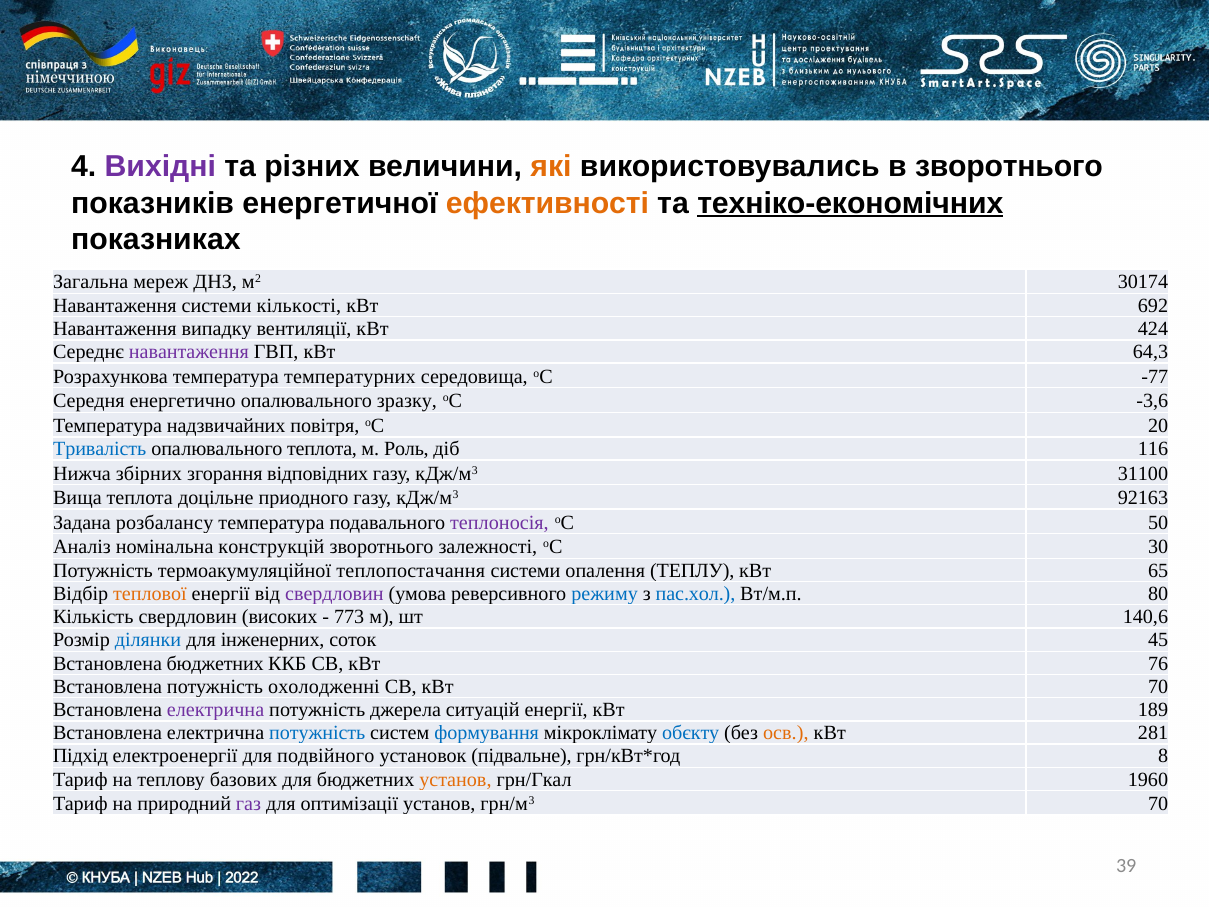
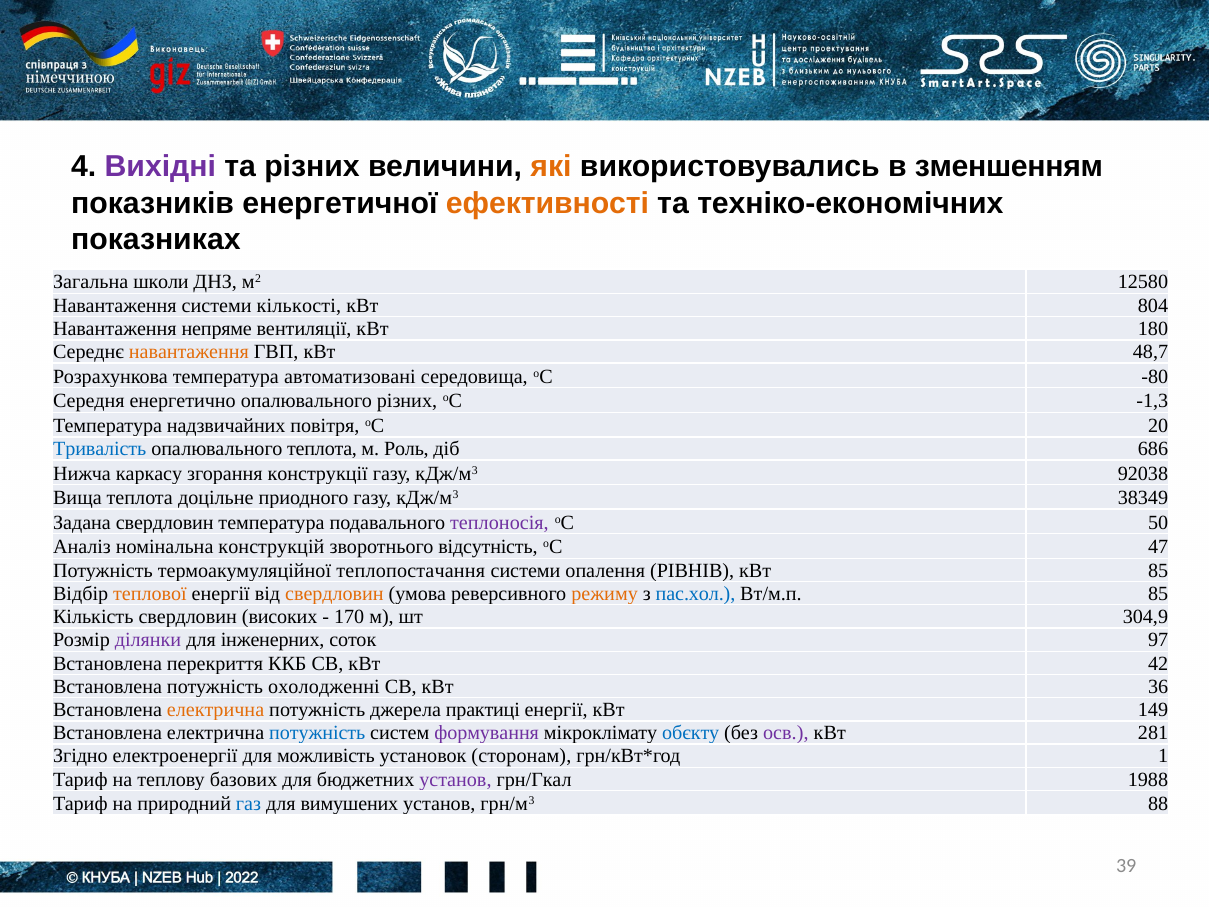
в зворотнього: зворотнього -> зменшенням (1009, 167)
техніко-економічних underline: present -> none (850, 203)
мереж: мереж -> школи (161, 282)
30174: 30174 -> 12580 (1143, 282)
692: 692 -> 804 (1153, 305)
випадку: випадку -> непряме (217, 329)
424: 424 -> 180 (1153, 329)
навантаження colour: purple -> orange (189, 352)
64,3: 64,3 -> 48,7 (1150, 352)
температурних: температурних -> автоматизовані (350, 376)
-77: -77 -> -80 (1155, 376)
опалювального зразку: зразку -> різних (407, 401)
-3,6: -3,6 -> -1,3 (1152, 401)
116: 116 -> 686 (1153, 449)
збірних: збірних -> каркасу (149, 473)
відповідних: відповідних -> конструкції (318, 473)
31100: 31100 -> 92038 (1143, 473)
92163: 92163 -> 38349 (1143, 498)
Задана розбалансу: розбалансу -> свердловин (165, 523)
залежності: залежності -> відсутність (488, 547)
30: 30 -> 47 (1158, 547)
ТЕПЛУ: ТЕПЛУ -> РІВНІВ (692, 570)
кВт 65: 65 -> 85 (1158, 570)
свердловин colour: purple -> orange (334, 594)
режиму colour: blue -> orange (605, 594)
Вт/м.п 80: 80 -> 85 (1158, 594)
773: 773 -> 170 (349, 617)
140,6: 140,6 -> 304,9 (1145, 617)
ділянки colour: blue -> purple (148, 640)
45: 45 -> 97 (1158, 640)
Встановлена бюджетних: бюджетних -> перекриття (215, 663)
76: 76 -> 42 (1158, 663)
кВт 70: 70 -> 36 (1158, 686)
електрична colour: purple -> orange (216, 710)
ситуацій: ситуацій -> практиці (483, 710)
189: 189 -> 149 (1153, 710)
формування colour: blue -> purple (487, 733)
осв colour: orange -> purple (786, 733)
Підхід: Підхід -> Згідно (80, 756)
подвійного: подвійного -> можливість (326, 756)
підвальне: підвальне -> сторонам (521, 756)
8: 8 -> 1 (1163, 756)
установ colour: orange -> purple (455, 779)
1960: 1960 -> 1988 (1148, 779)
газ colour: purple -> blue (249, 804)
оптимізації: оптимізації -> вимушених (349, 804)
грн/м3 70: 70 -> 88 (1158, 804)
